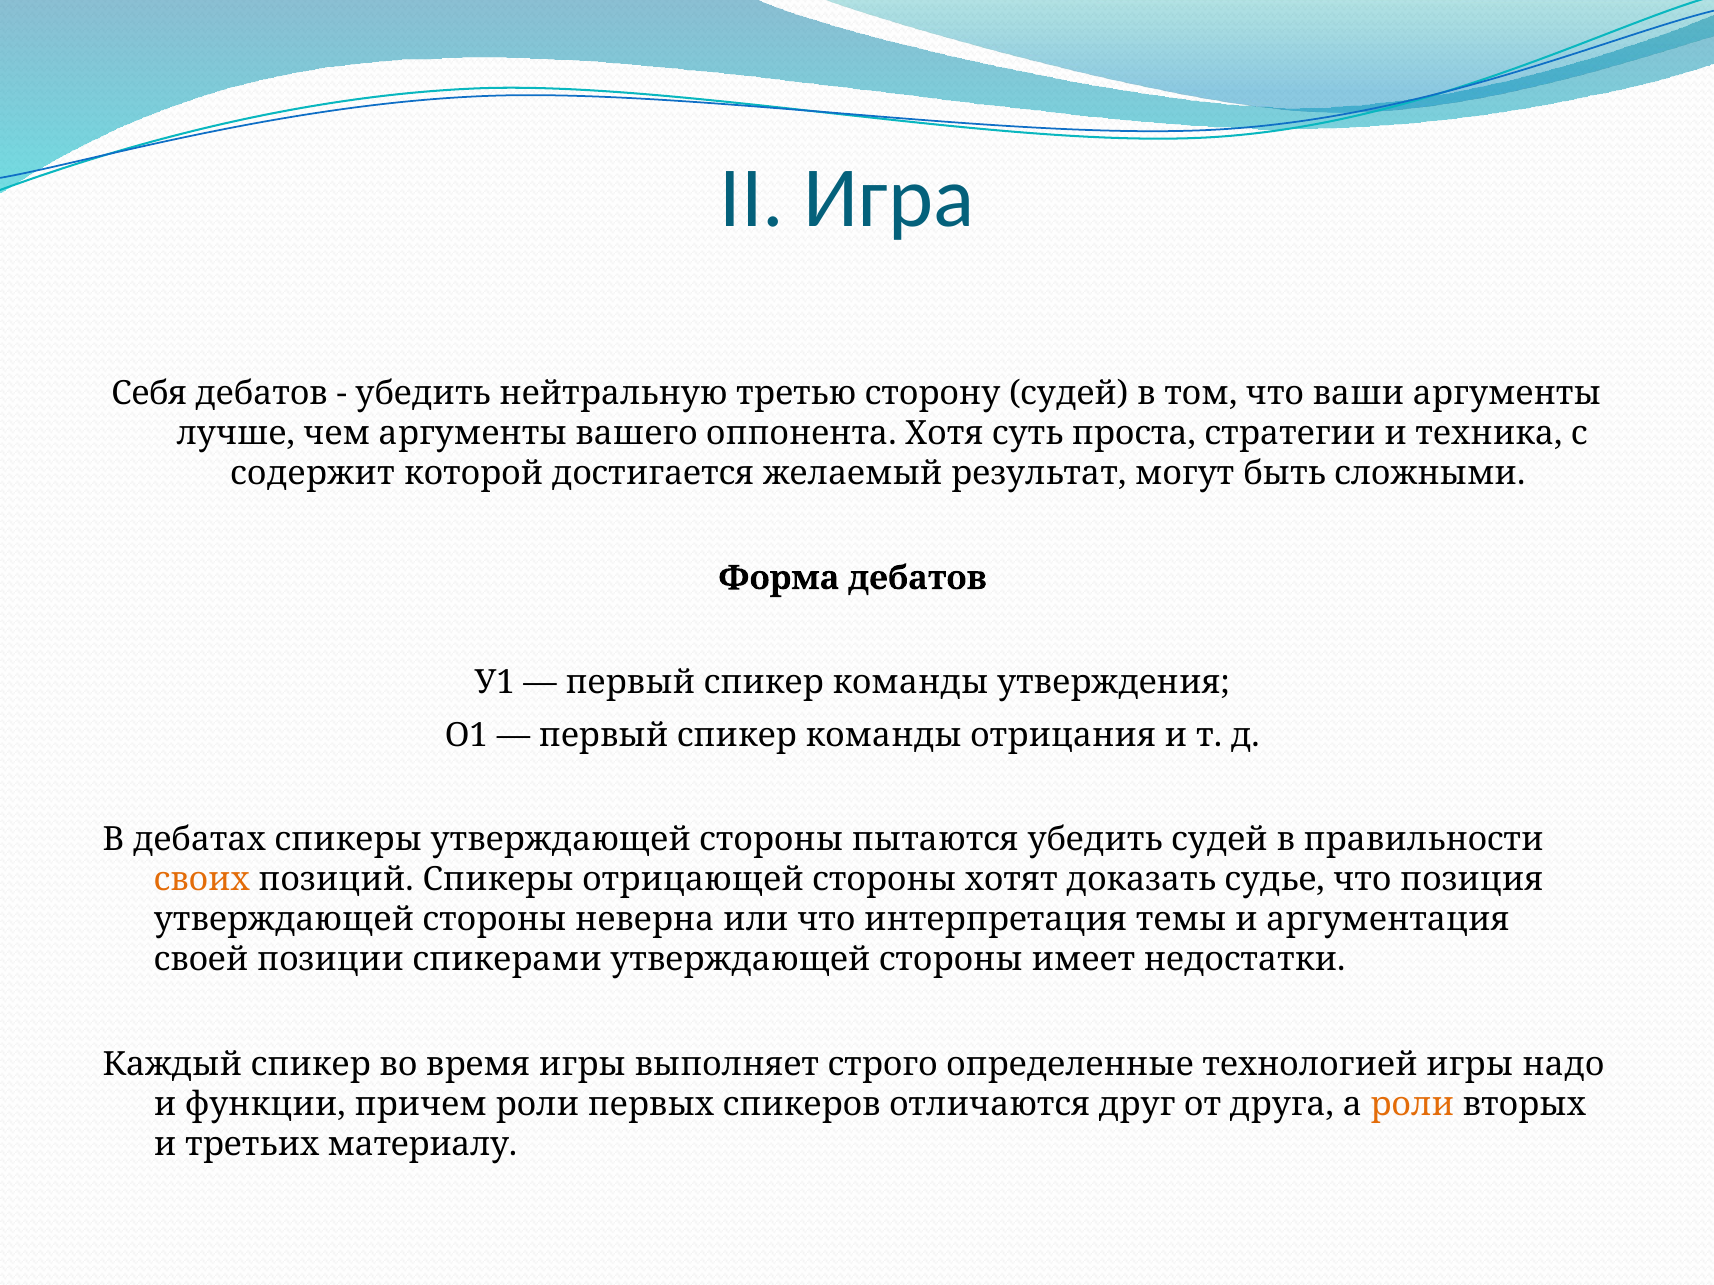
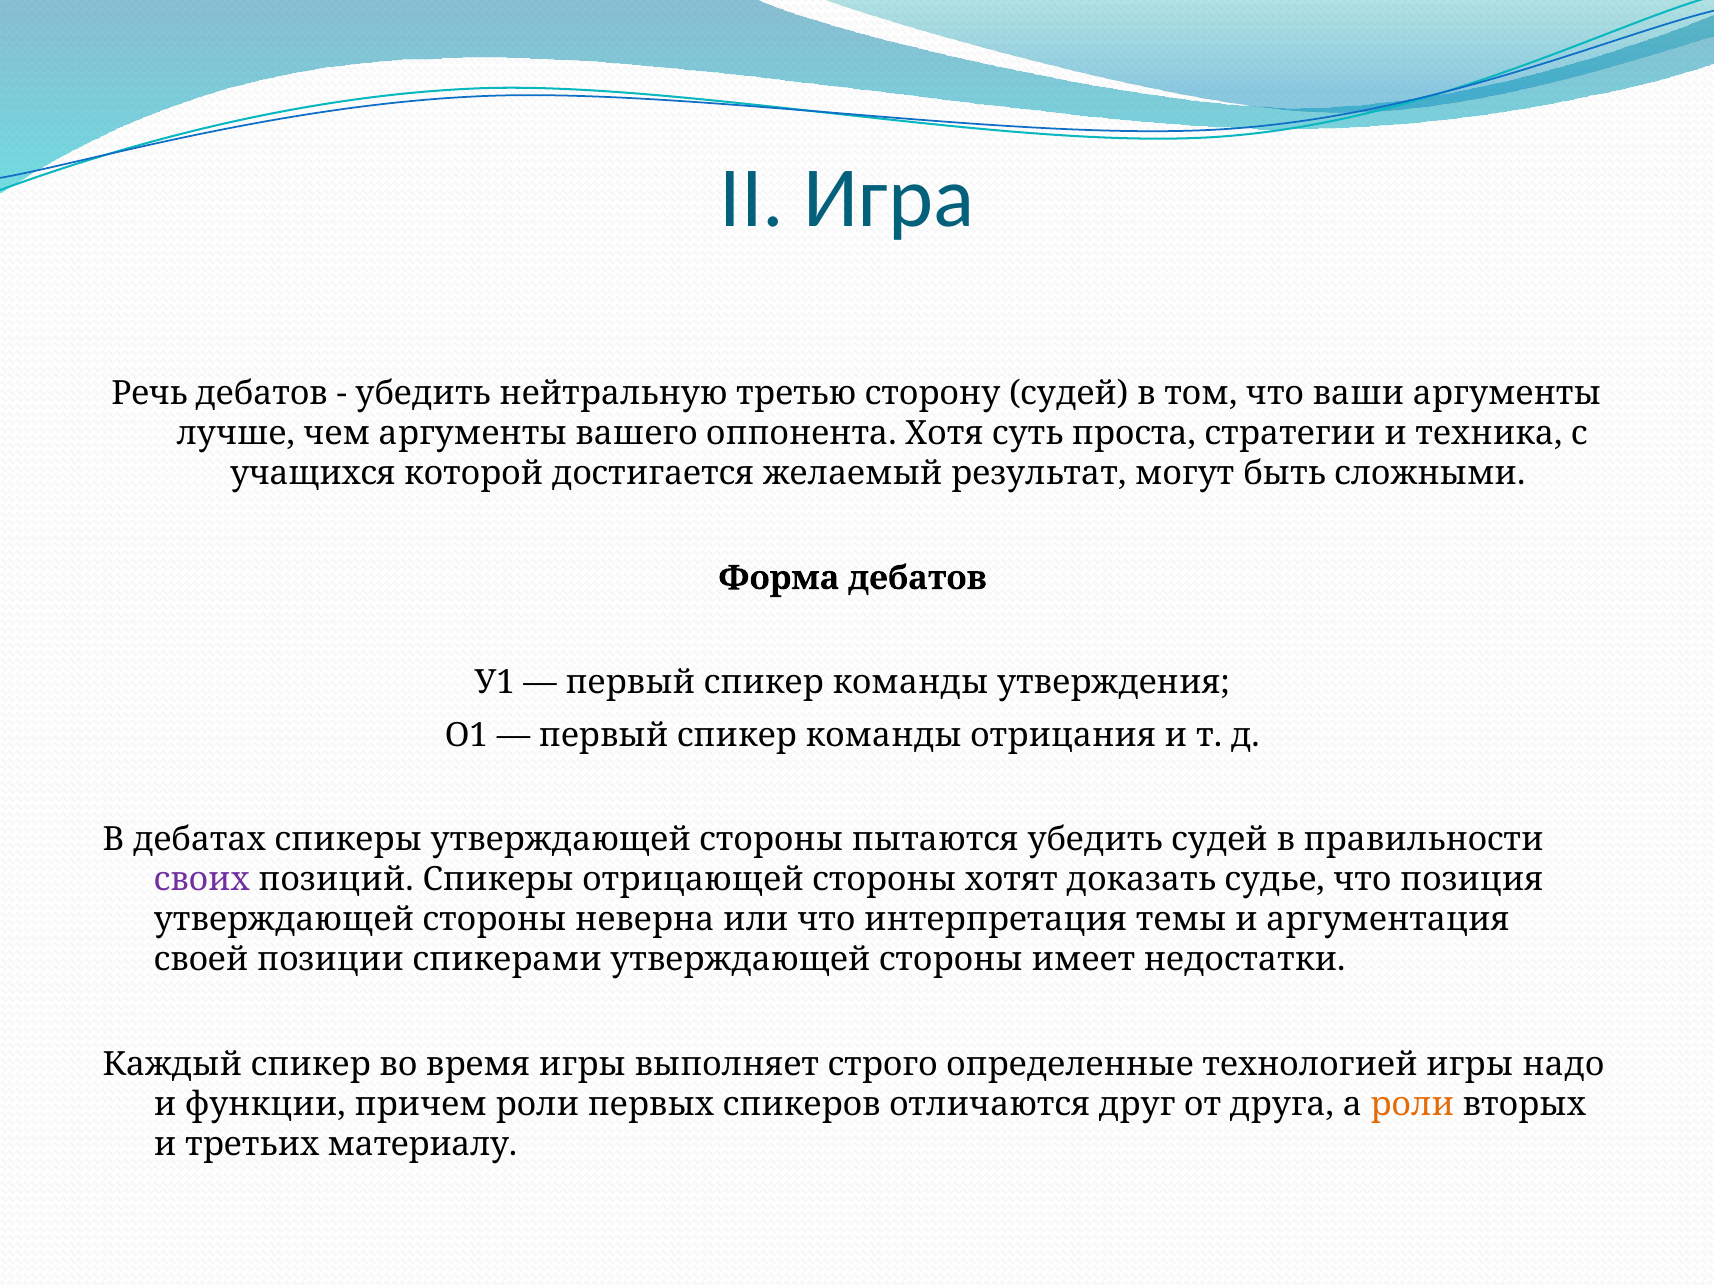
Себя: Себя -> Речь (149, 394)
содержит: содержит -> учащихся (313, 474)
своих colour: orange -> purple (202, 880)
